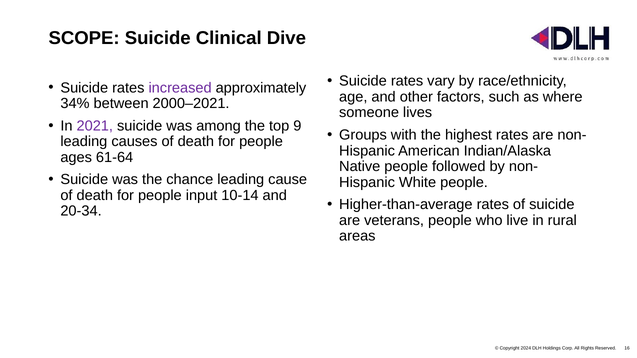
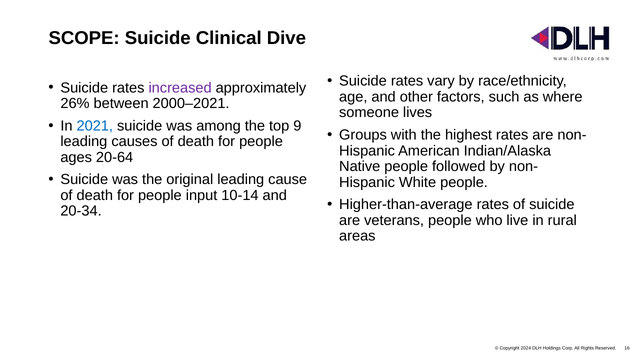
34%: 34% -> 26% (75, 104)
2021 colour: purple -> blue (95, 126)
61-64: 61-64 -> 20-64 (115, 157)
chance: chance -> original (190, 180)
